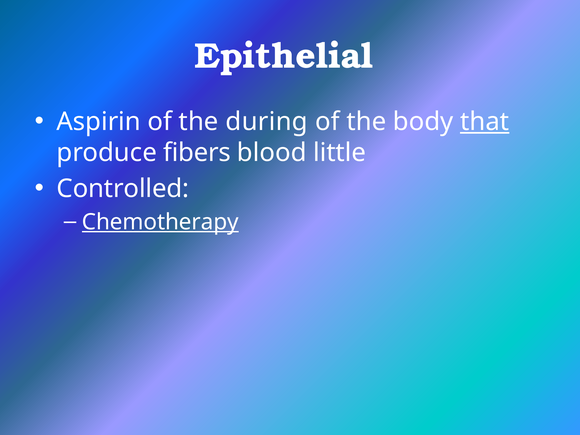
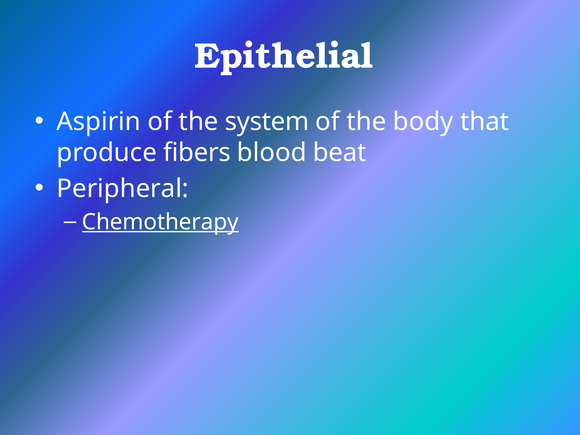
during: during -> system (267, 122)
that underline: present -> none (485, 122)
little: little -> beat (340, 153)
Controlled: Controlled -> Peripheral (123, 189)
